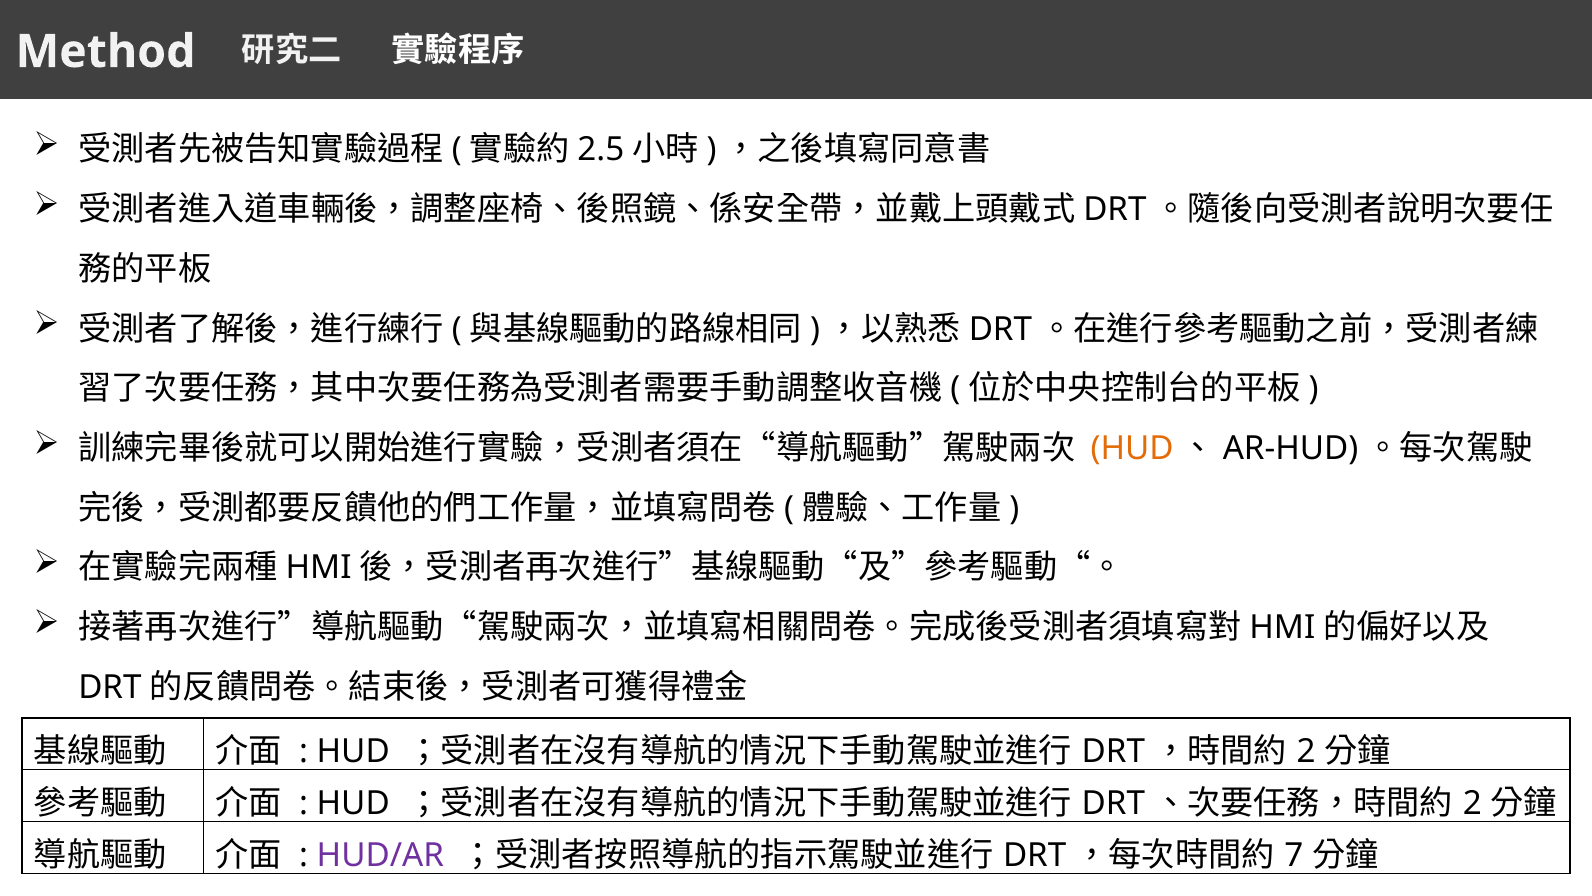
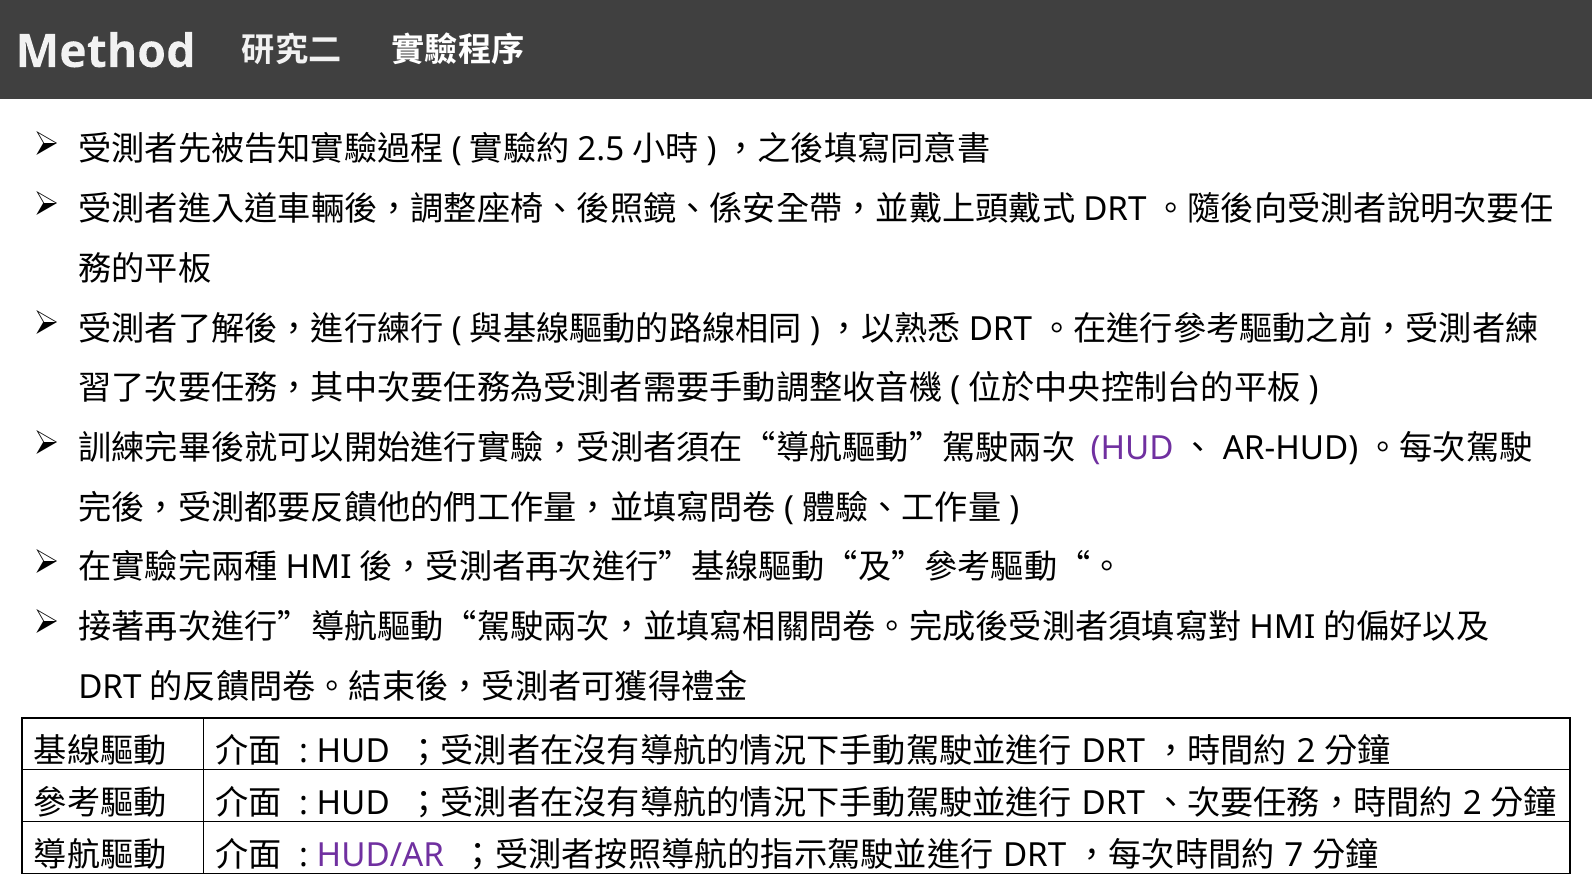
HUD colour: orange -> purple (1132, 448)
